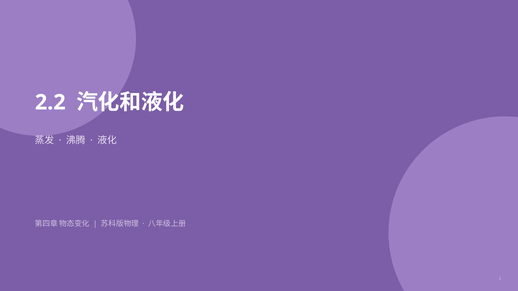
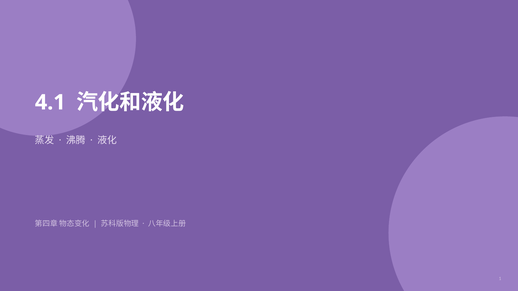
2.2: 2.2 -> 4.1 (50, 103)
